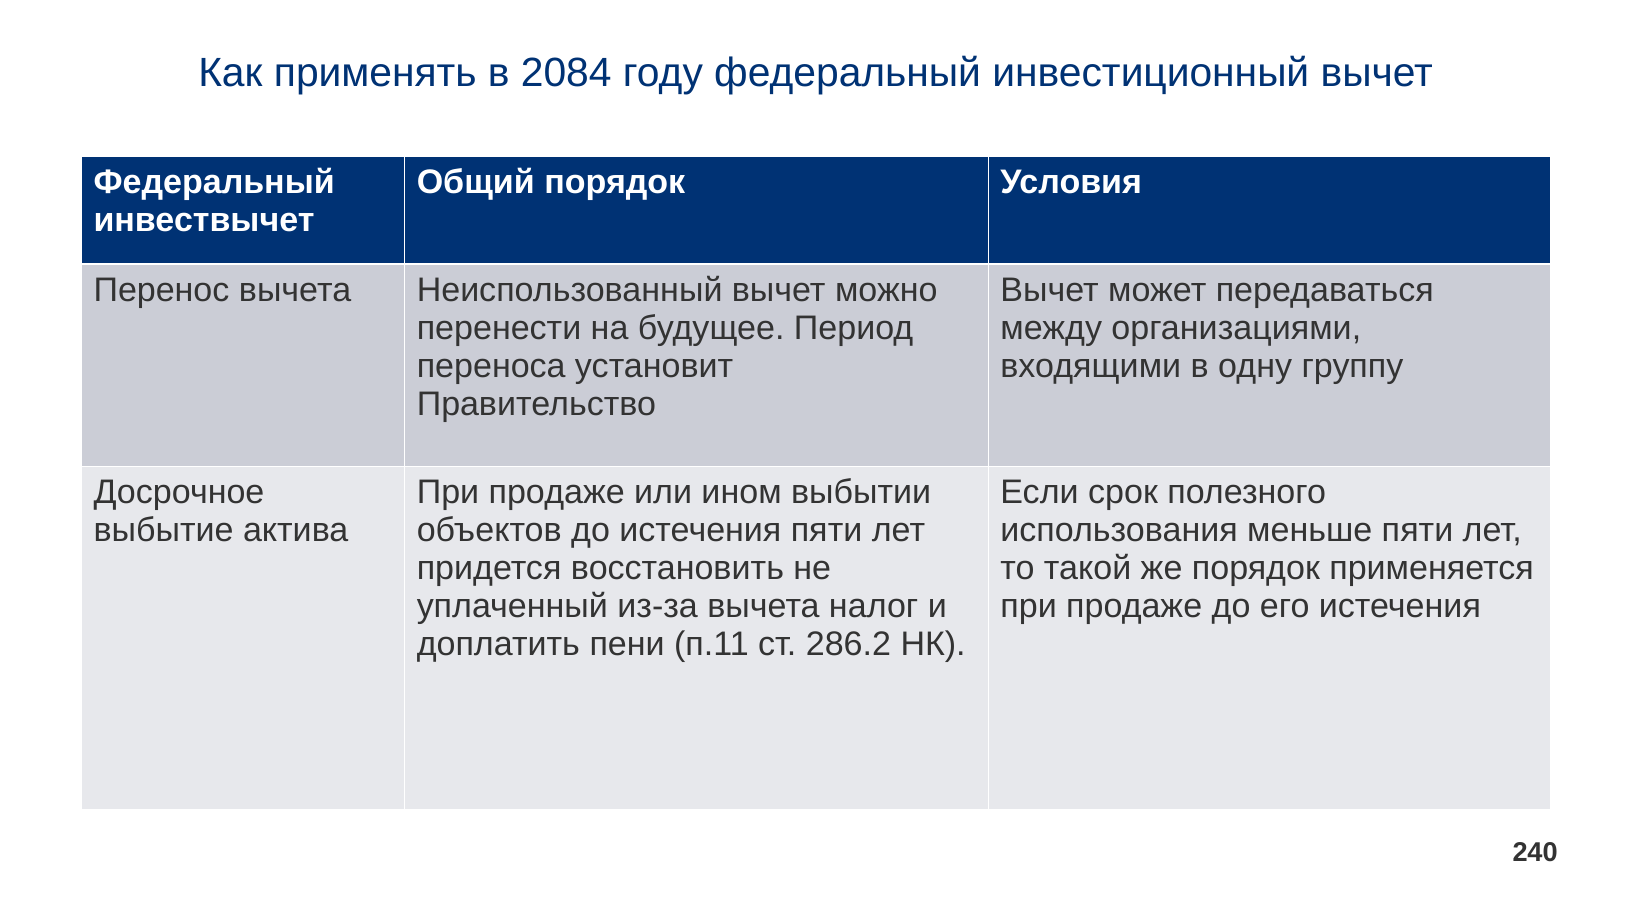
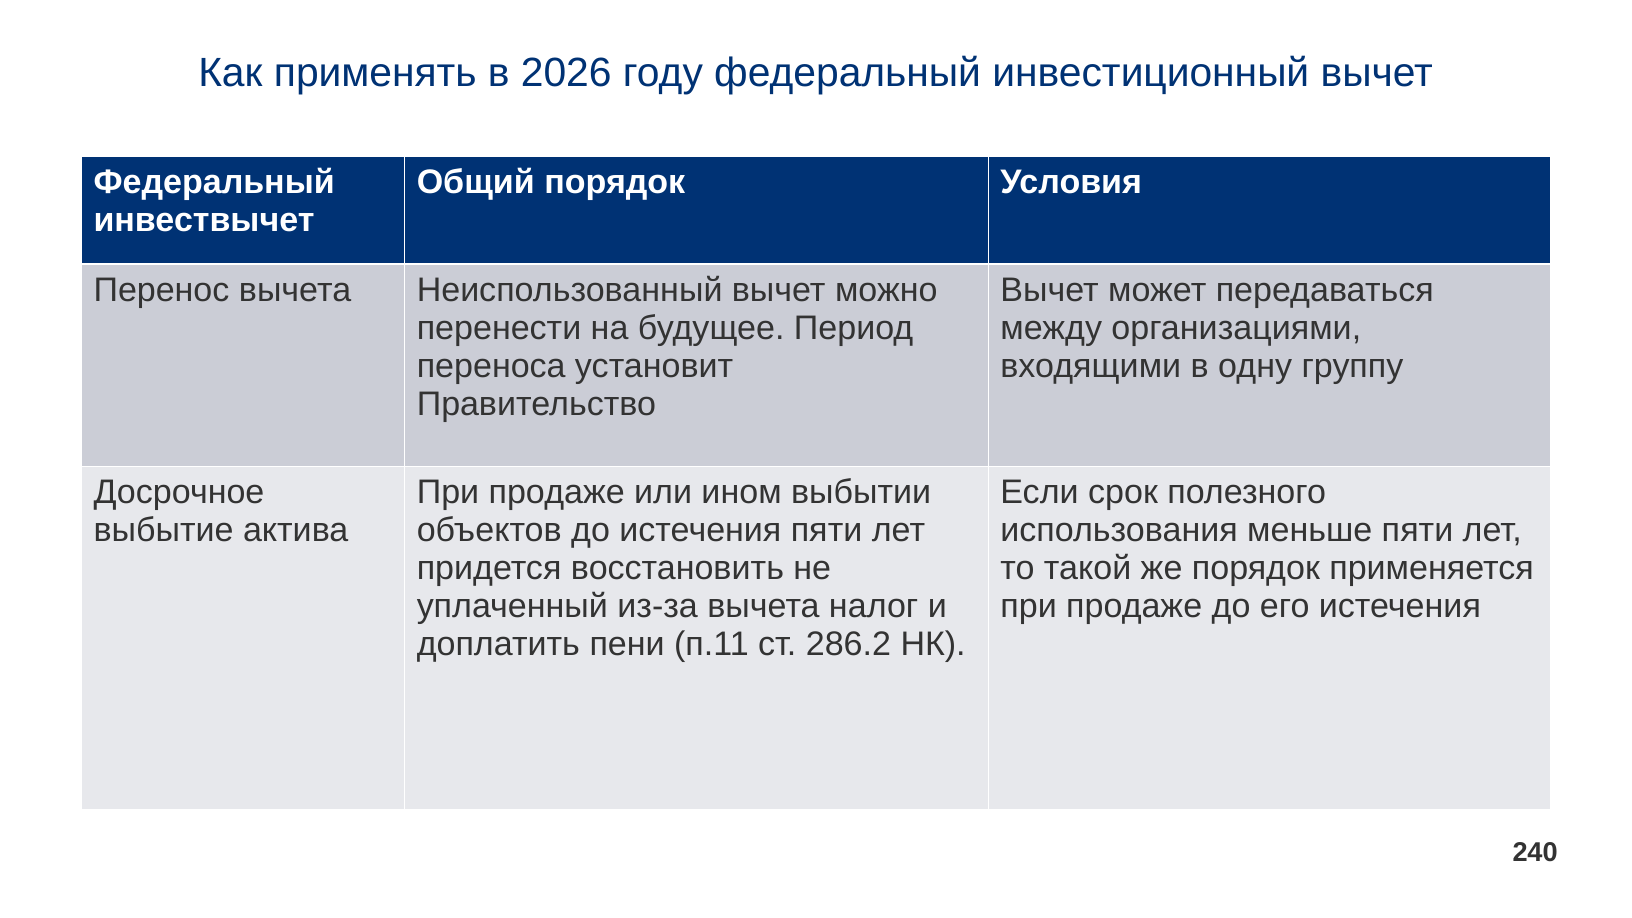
2084: 2084 -> 2026 (566, 73)
